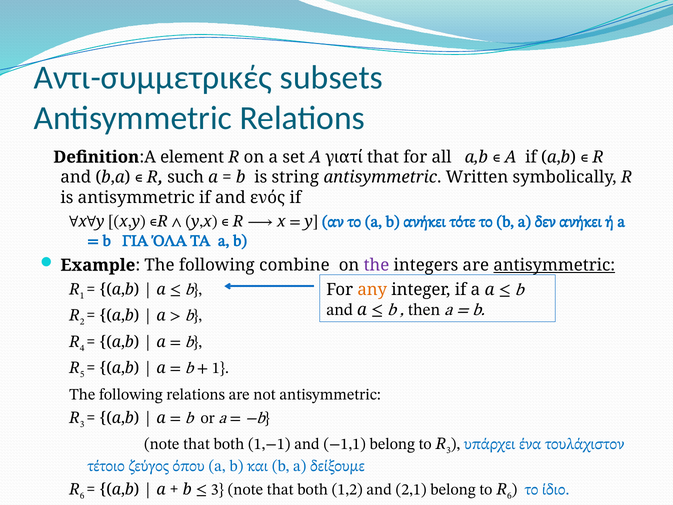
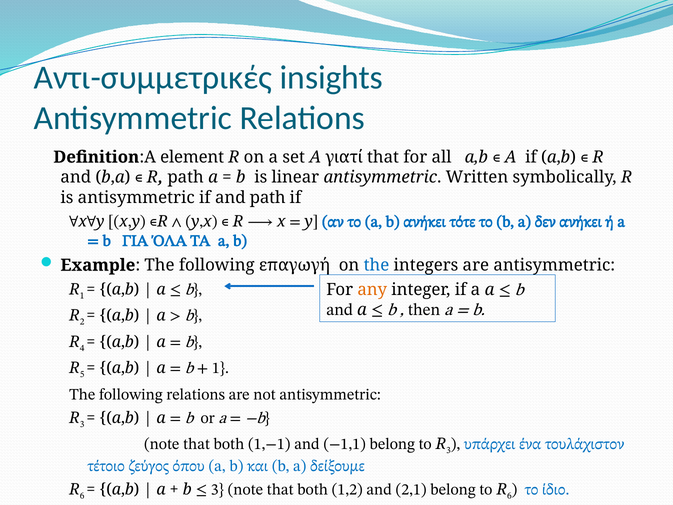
subsets: subsets -> insights (332, 78)
R such: such -> path (186, 177)
string: string -> linear (295, 177)
and ενός: ενός -> path (268, 197)
combine: combine -> επαγωγή (295, 265)
the colour: purple -> blue (376, 265)
antisymmetric underline: present -> none (554, 265)
